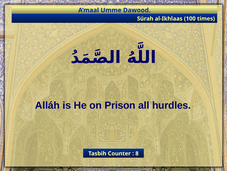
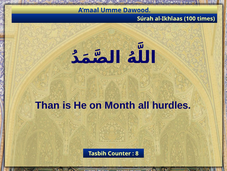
Alláh: Alláh -> Than (47, 105)
Prison: Prison -> Month (120, 105)
